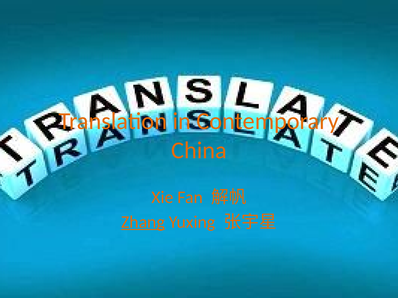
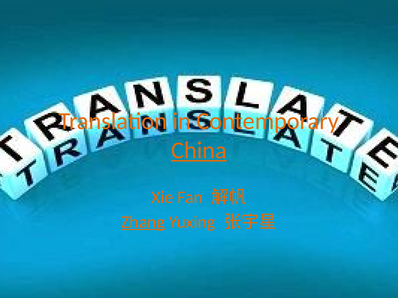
China underline: none -> present (199, 151)
